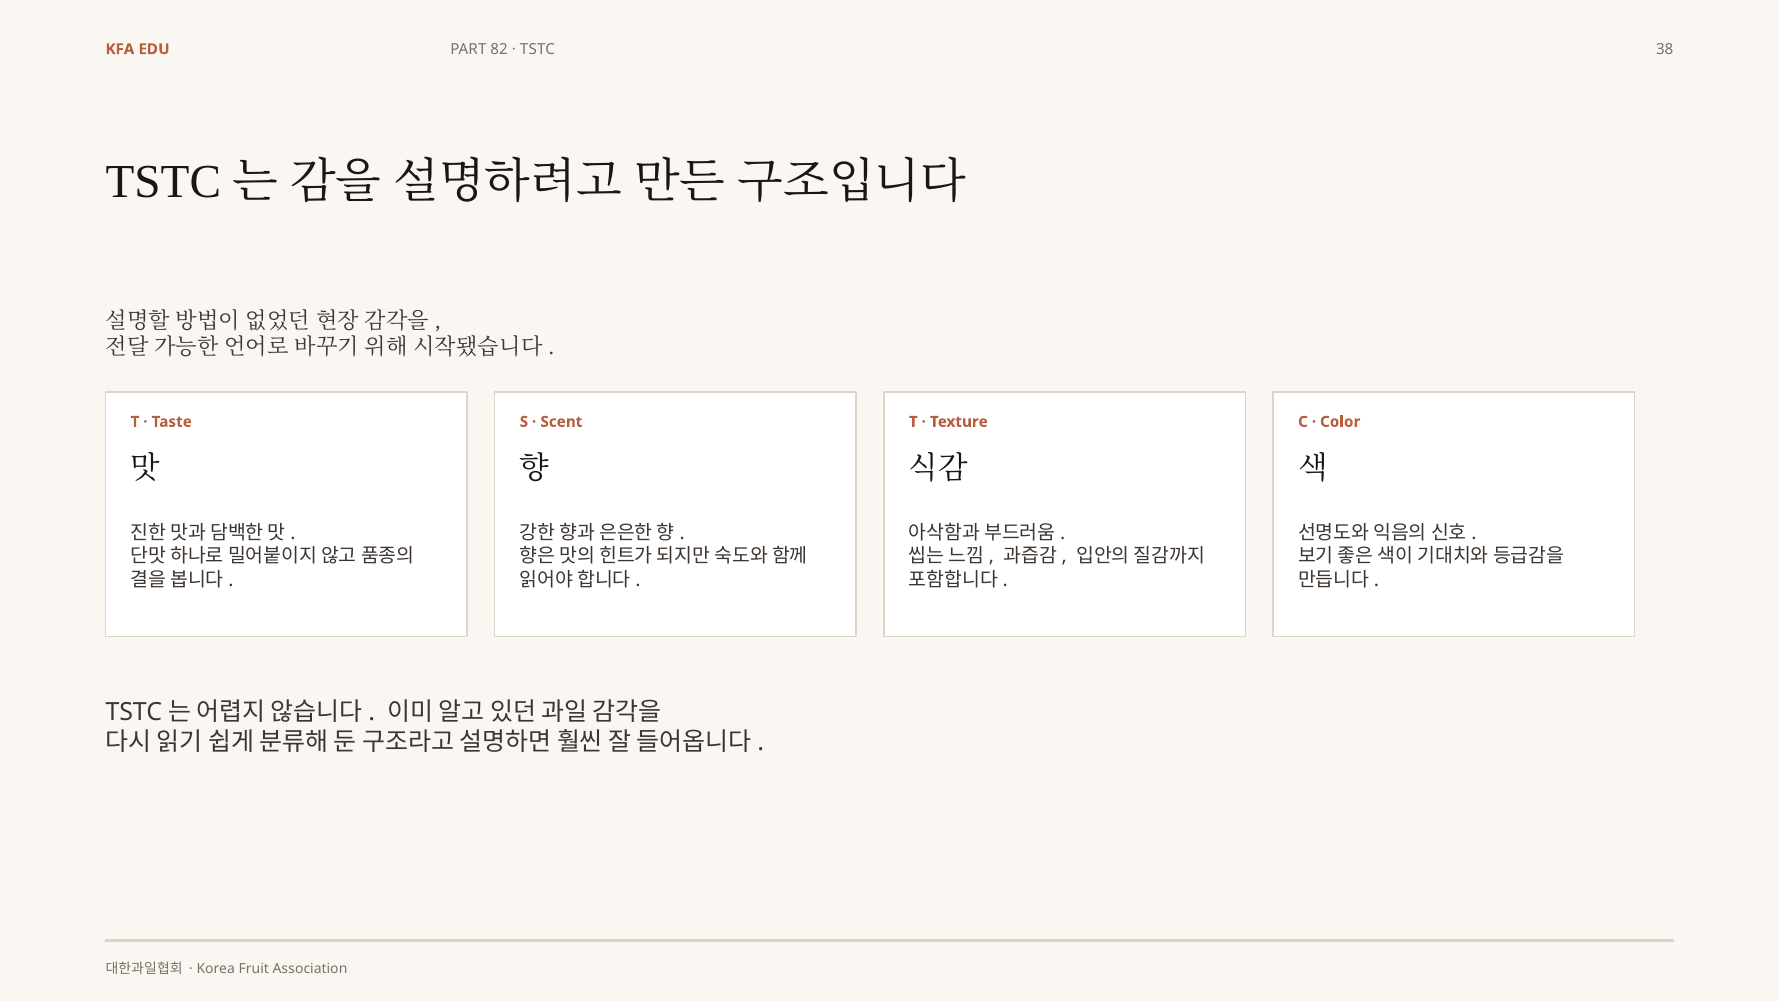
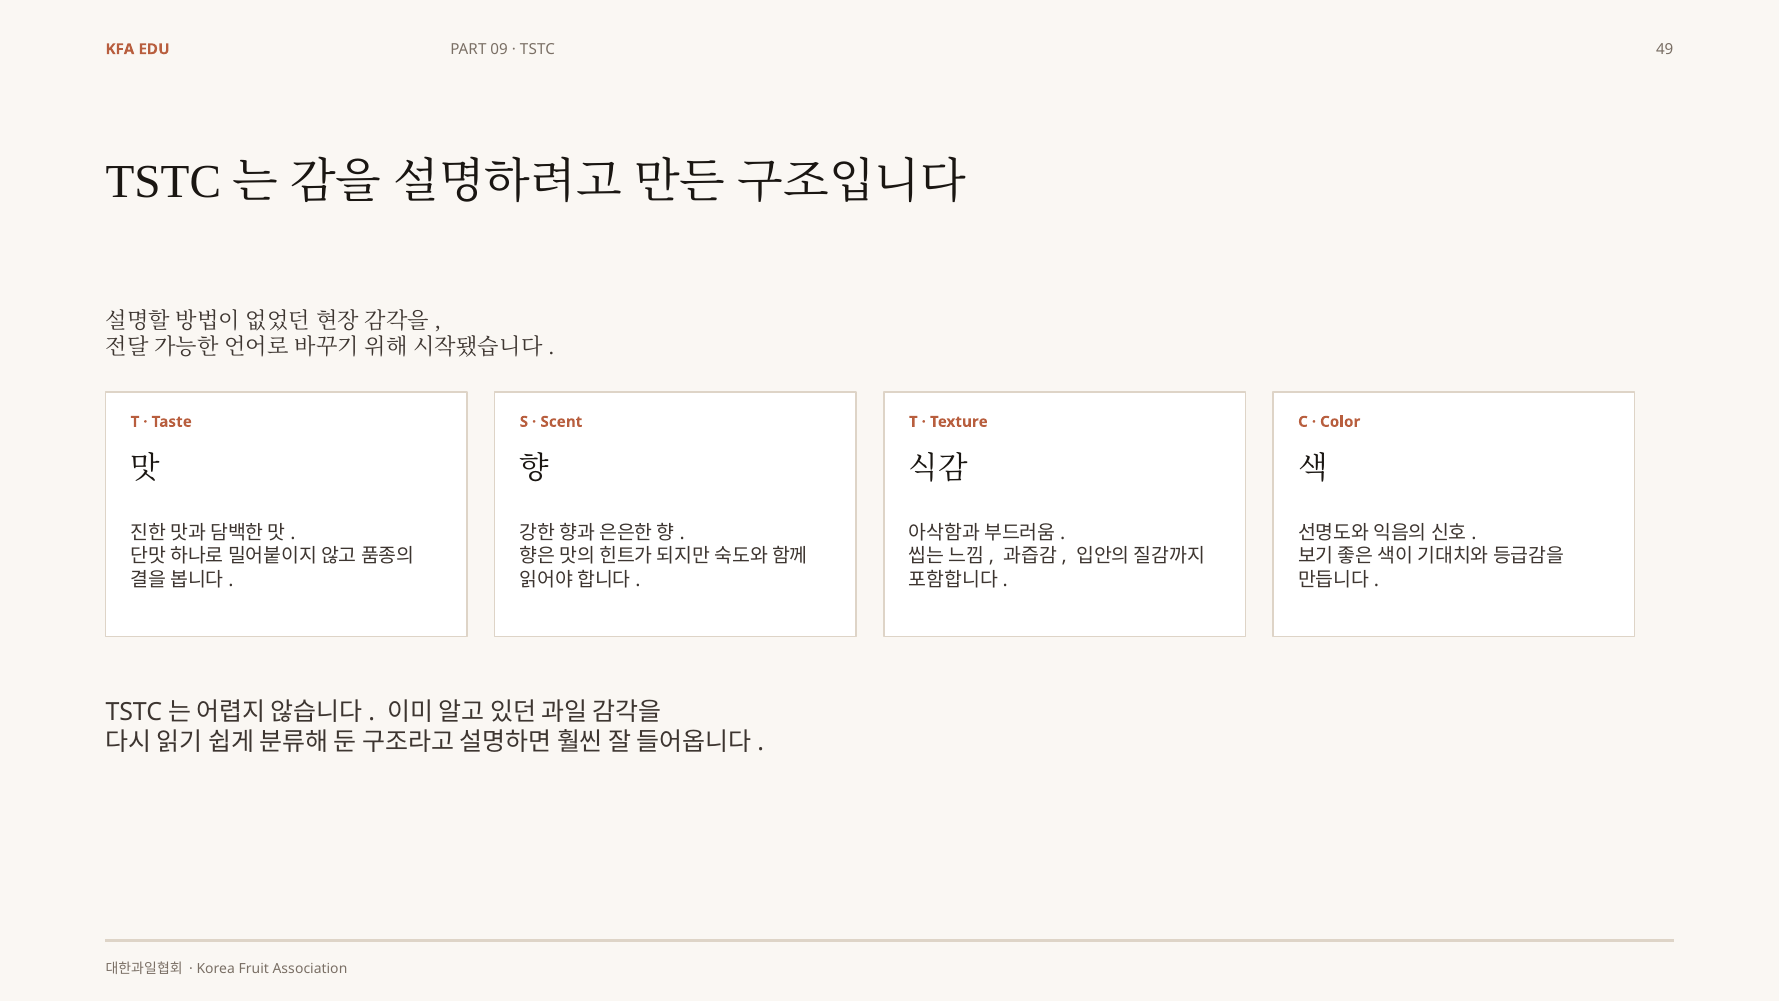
82: 82 -> 09 (499, 49)
38: 38 -> 49 (1665, 49)
